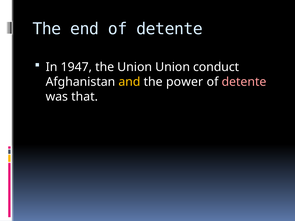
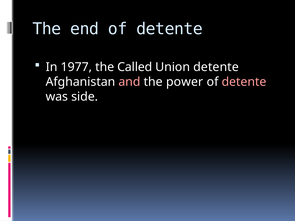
1947: 1947 -> 1977 (76, 67)
the Union: Union -> Called (135, 67)
Union conduct: conduct -> detente (216, 67)
and colour: yellow -> pink (130, 82)
that: that -> side (85, 97)
